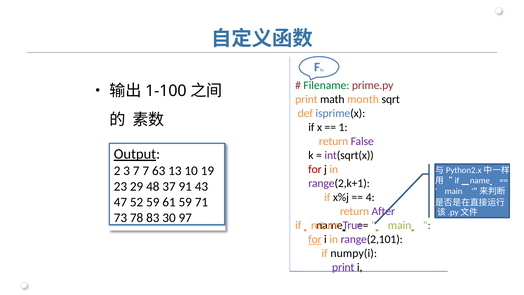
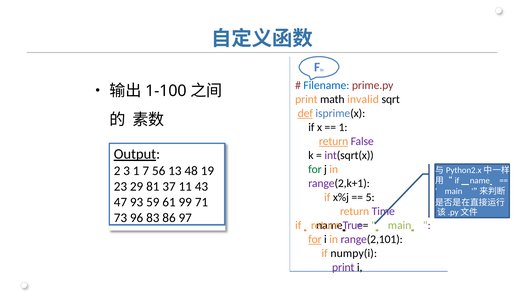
Filename colour: green -> blue (326, 85)
month: month -> invalid (363, 99)
def underline: none -> present (305, 113)
return underline: none -> present (334, 141)
for colour: red -> green (315, 169)
3 7: 7 -> 1 (136, 171)
63: 63 -> 56 (159, 171)
10: 10 -> 48 (191, 171)
48: 48 -> 81 (153, 186)
91: 91 -> 11 (185, 186)
4: 4 -> 5 (370, 197)
52: 52 -> 93 (137, 202)
61 59: 59 -> 99 (185, 202)
After: After -> Time (383, 211)
78: 78 -> 96 (137, 218)
30: 30 -> 86 (169, 218)
